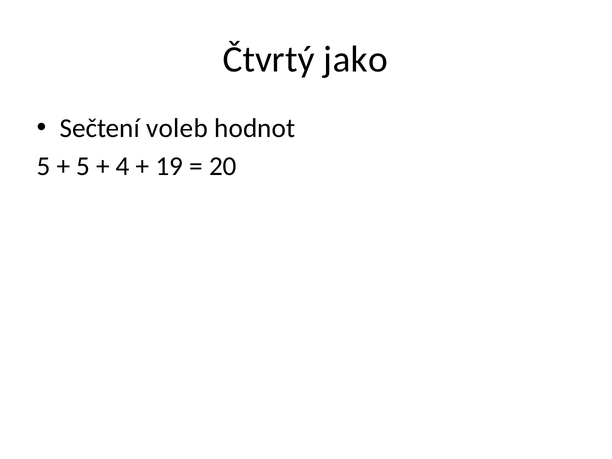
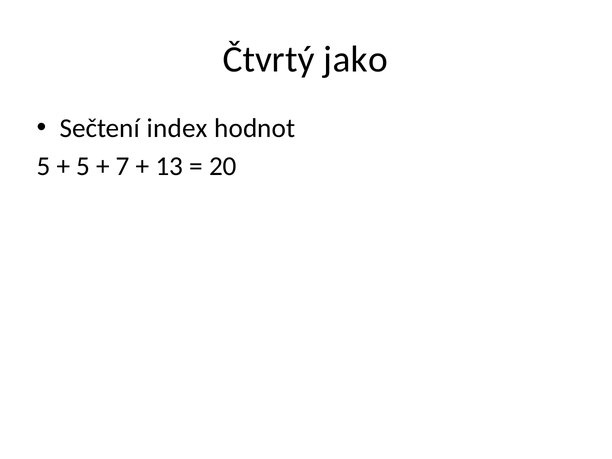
voleb: voleb -> index (177, 128)
4: 4 -> 7 (123, 166)
19: 19 -> 13 (169, 166)
